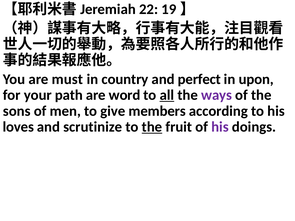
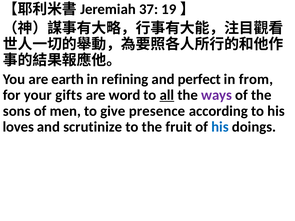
22: 22 -> 37 (149, 9)
must: must -> earth (68, 79)
country: country -> refining (125, 79)
upon: upon -> from (256, 79)
path: path -> gifts (69, 95)
members: members -> presence (157, 111)
the underline: present -> none (152, 127)
his colour: purple -> blue (220, 127)
